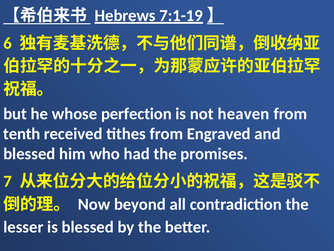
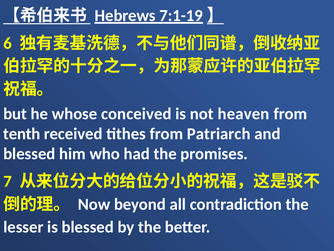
perfection: perfection -> conceived (136, 114)
Engraved: Engraved -> Patriarch (219, 134)
